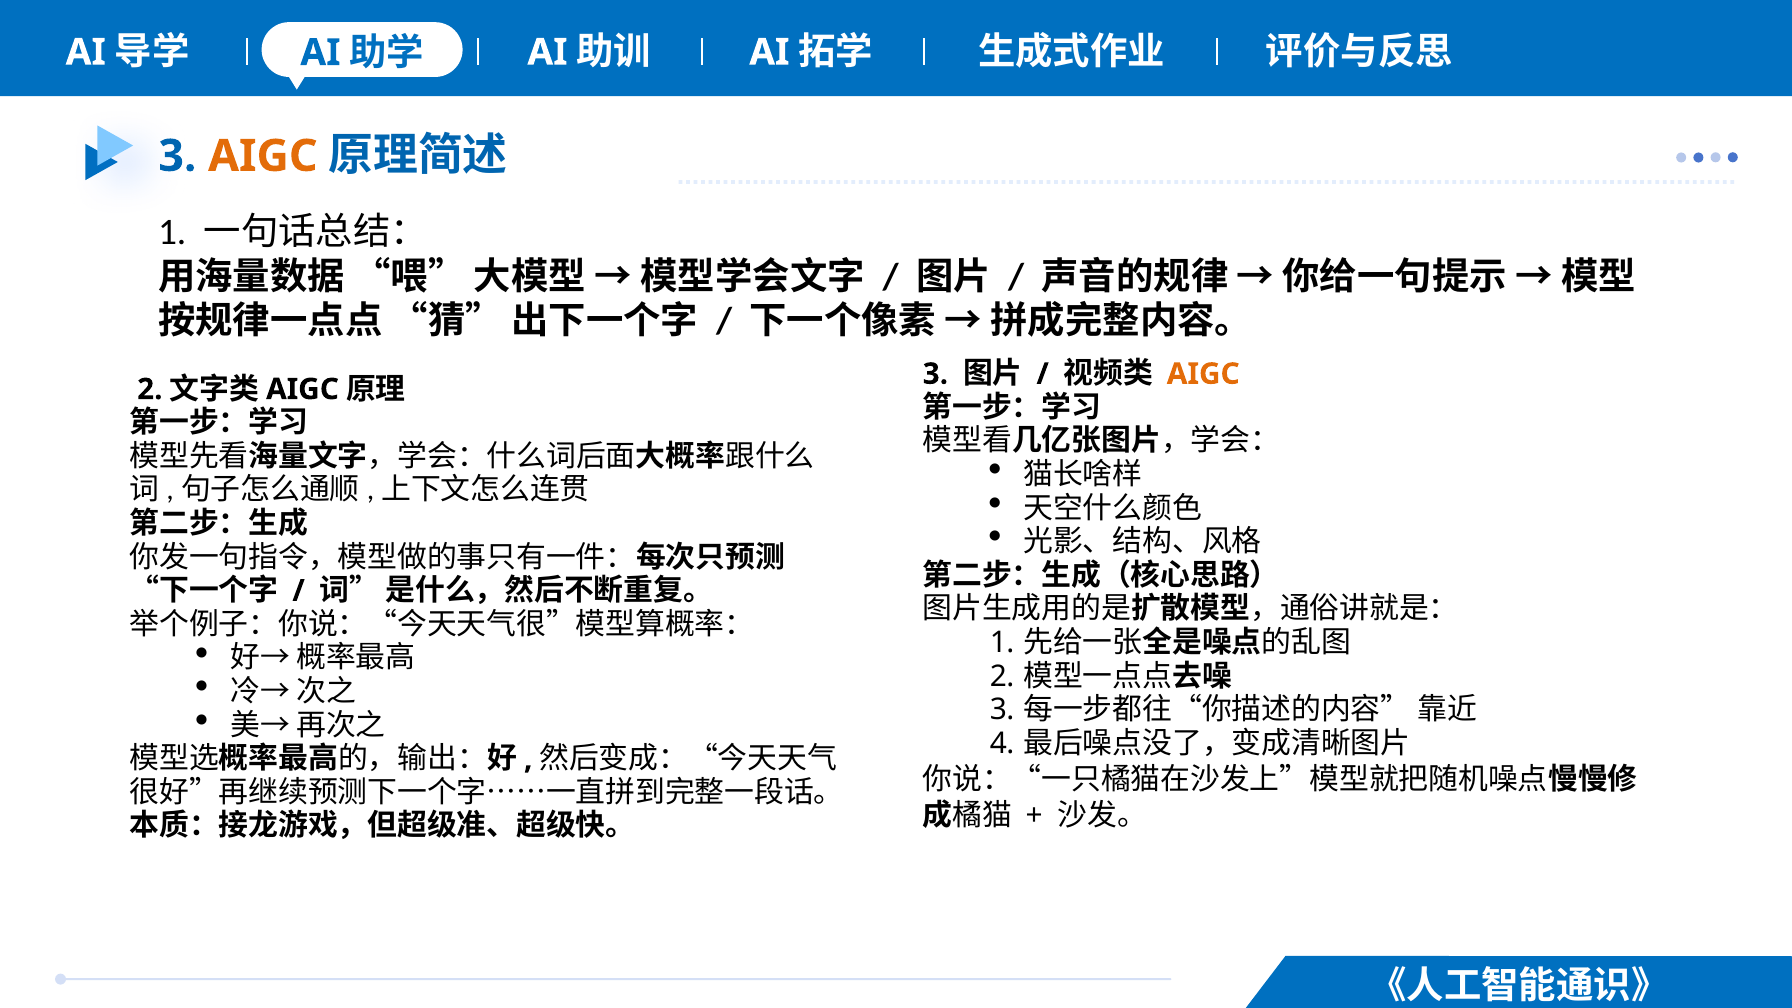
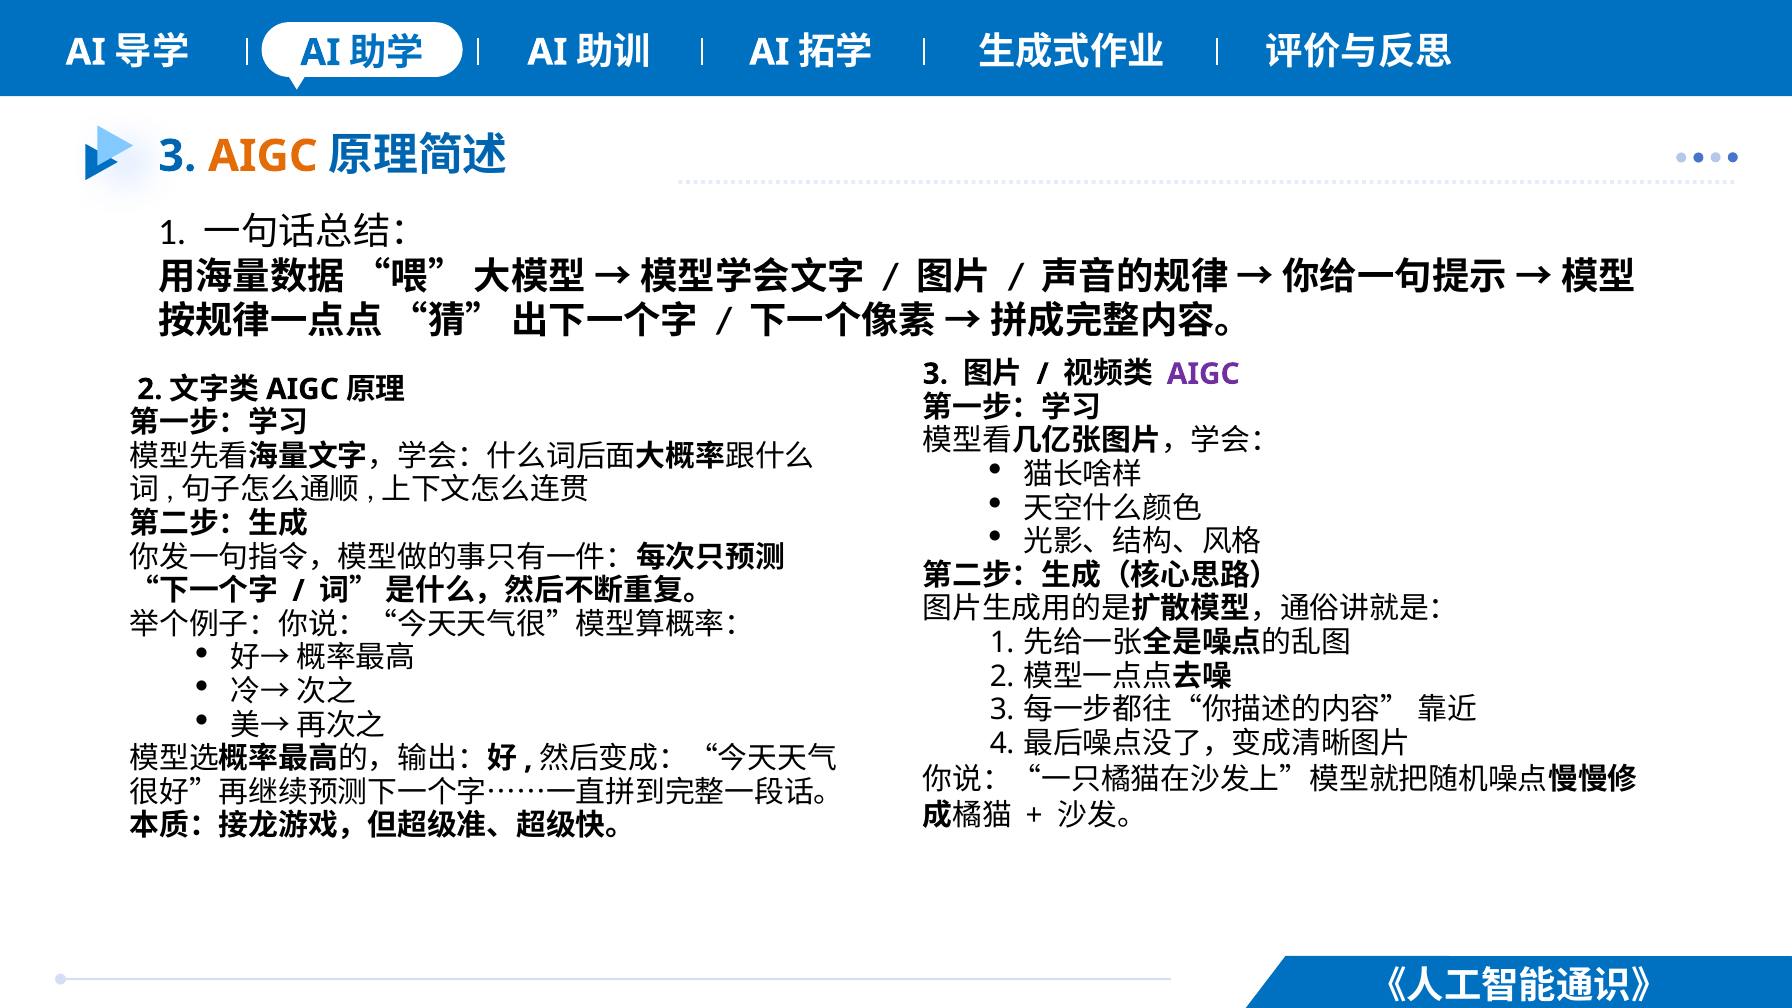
AIGC colour: orange -> purple (1203, 374)
